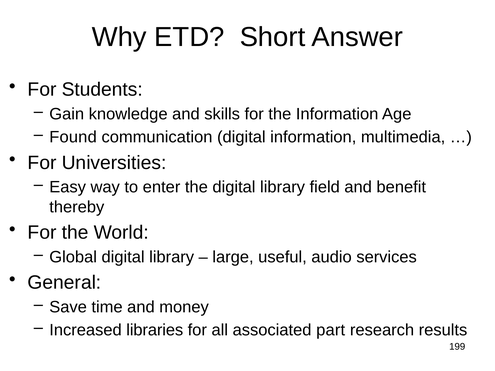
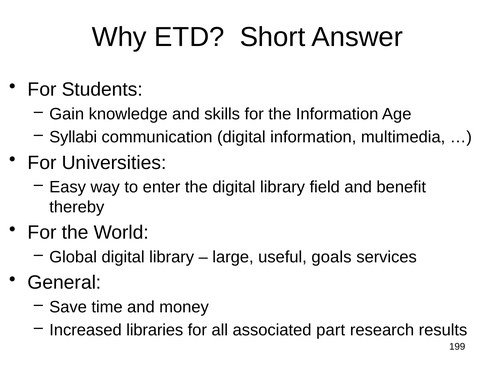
Found: Found -> Syllabi (73, 137)
audio: audio -> goals (331, 257)
